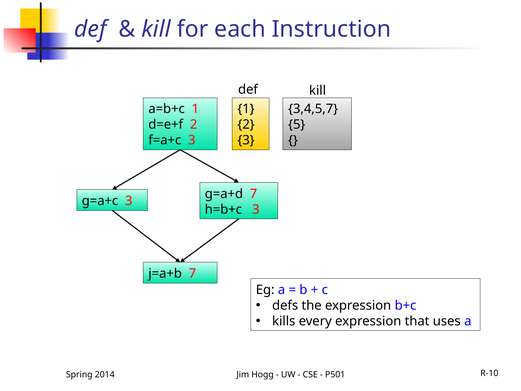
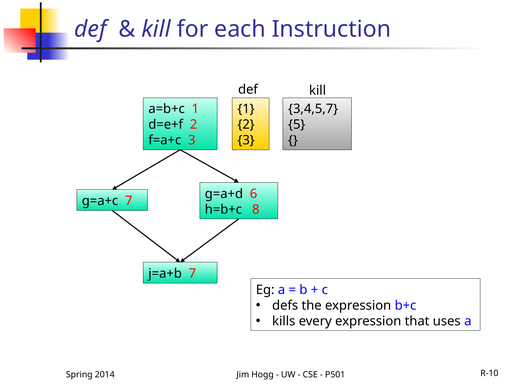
g=a+d 7: 7 -> 6 (254, 194)
g=a+c 3: 3 -> 7 (129, 201)
h=b+c 3: 3 -> 8 (256, 209)
